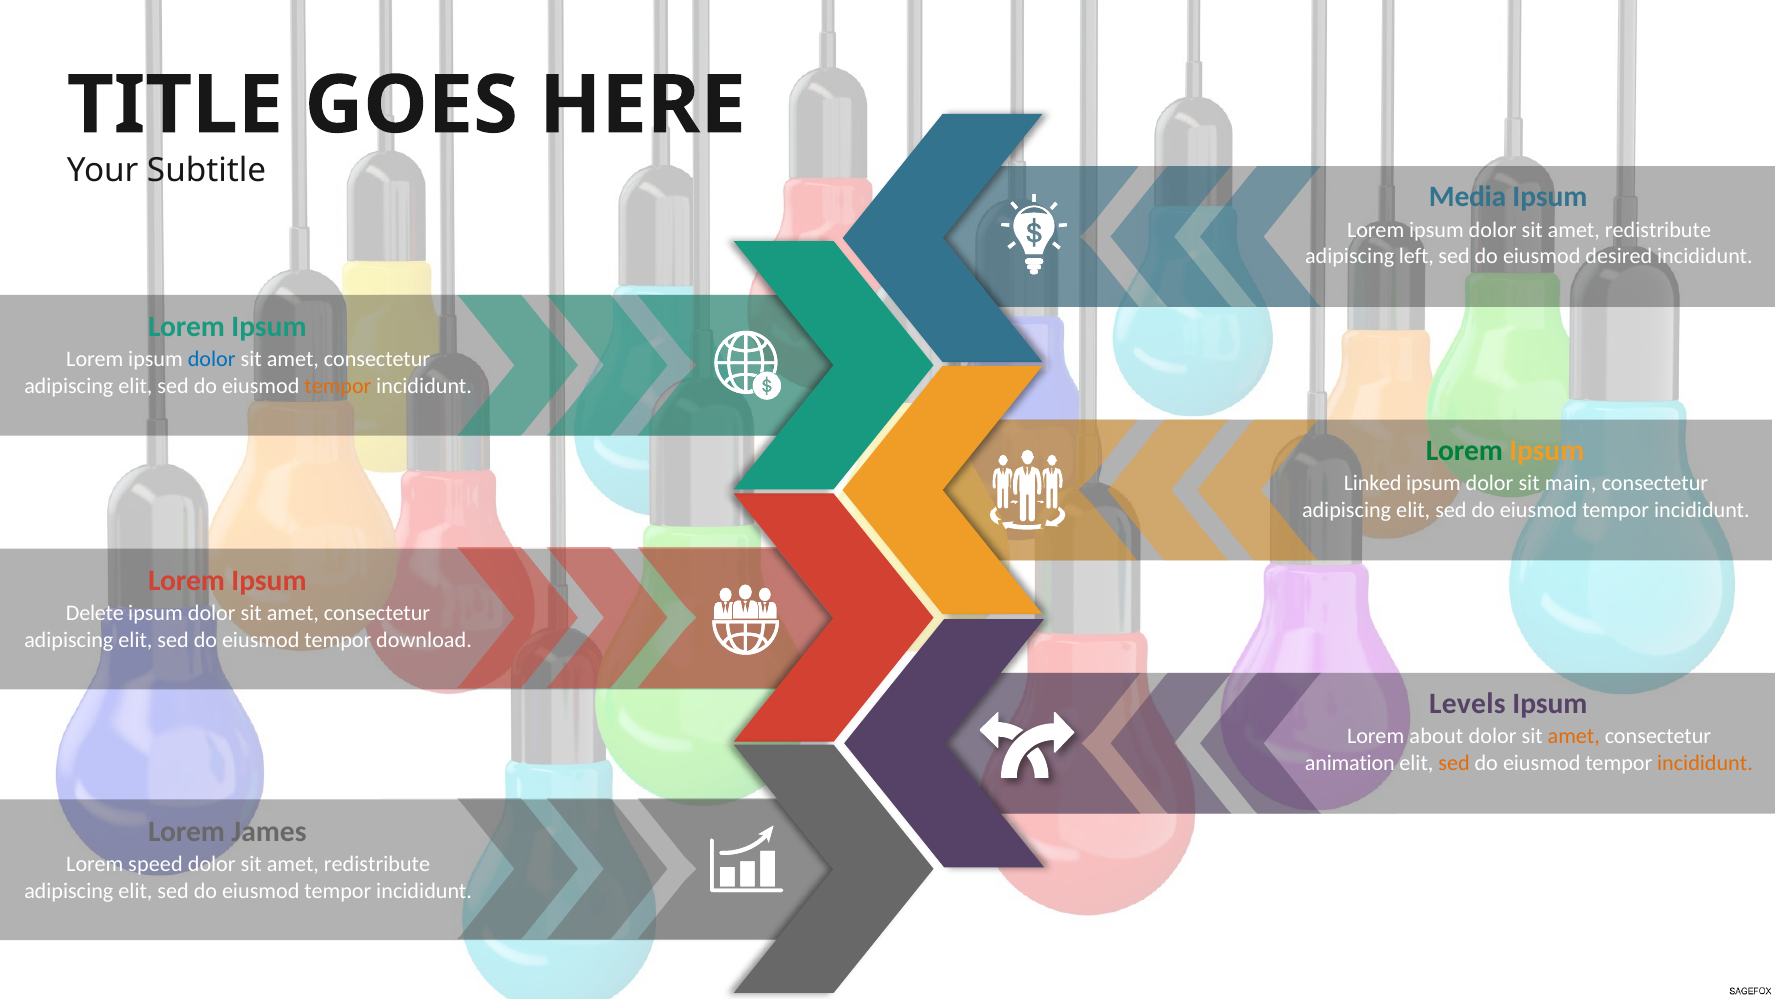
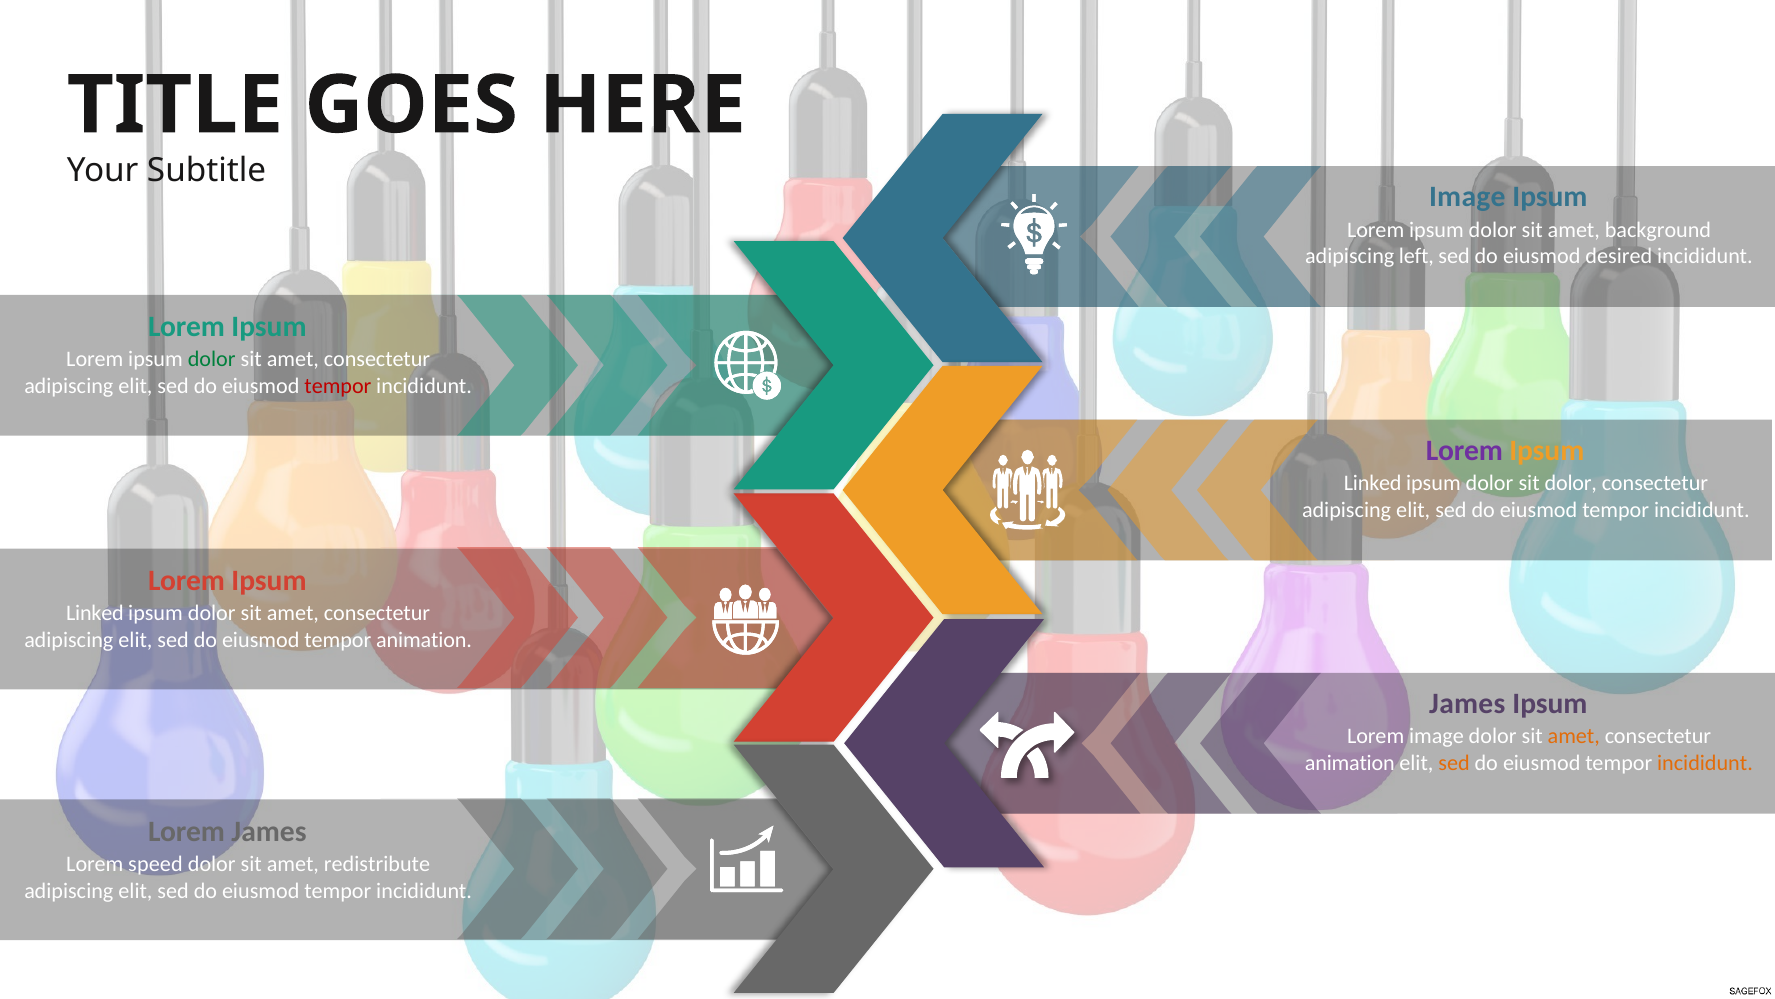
Media: Media -> Image (1467, 197)
redistribute: redistribute -> background (1658, 230)
dolor colour: blue -> green (212, 359)
tempor colour: orange -> red (338, 386)
Lorem colour: green -> purple (1464, 450)
sit main: main -> dolor (1571, 483)
Delete: Delete -> Linked (95, 613)
tempor download: download -> animation (424, 639)
Levels: Levels -> James (1467, 704)
Lorem about: about -> image (1436, 736)
